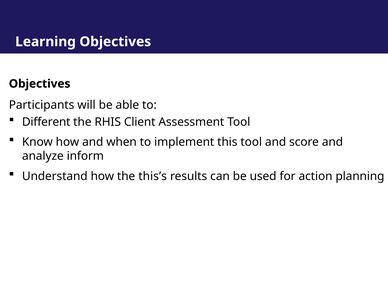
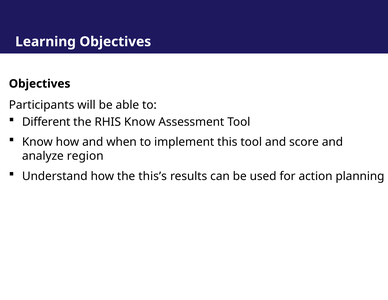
RHIS Client: Client -> Know (140, 122)
inform: inform -> region (85, 156)
